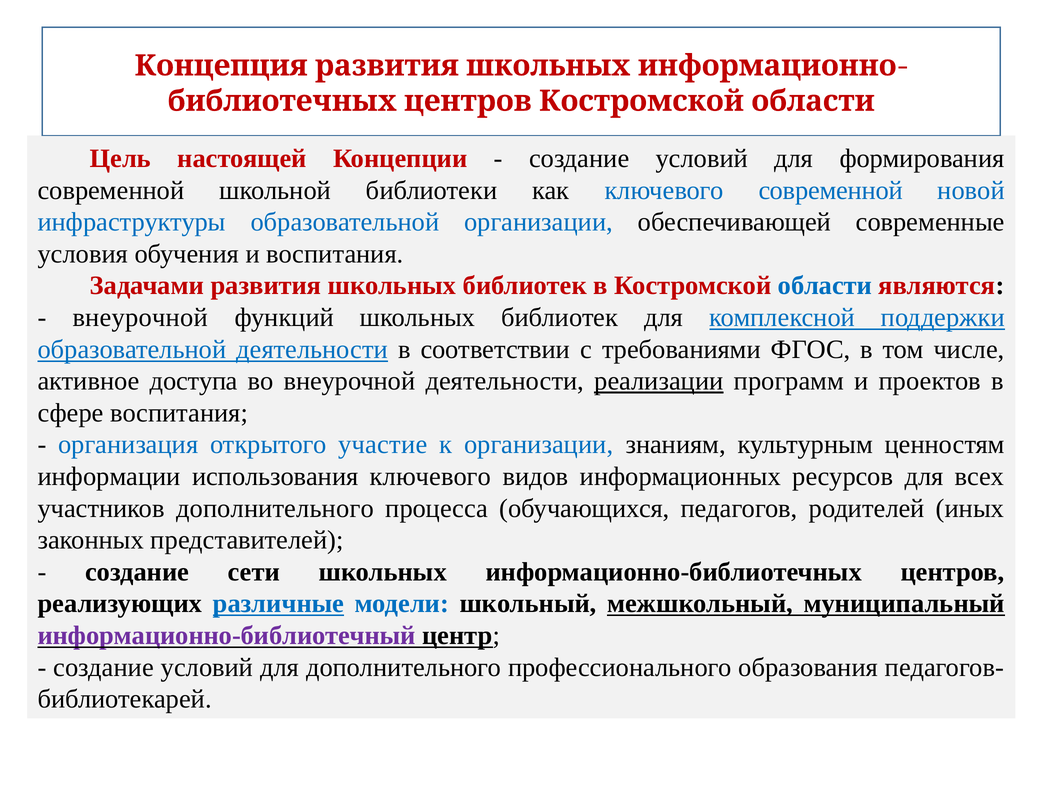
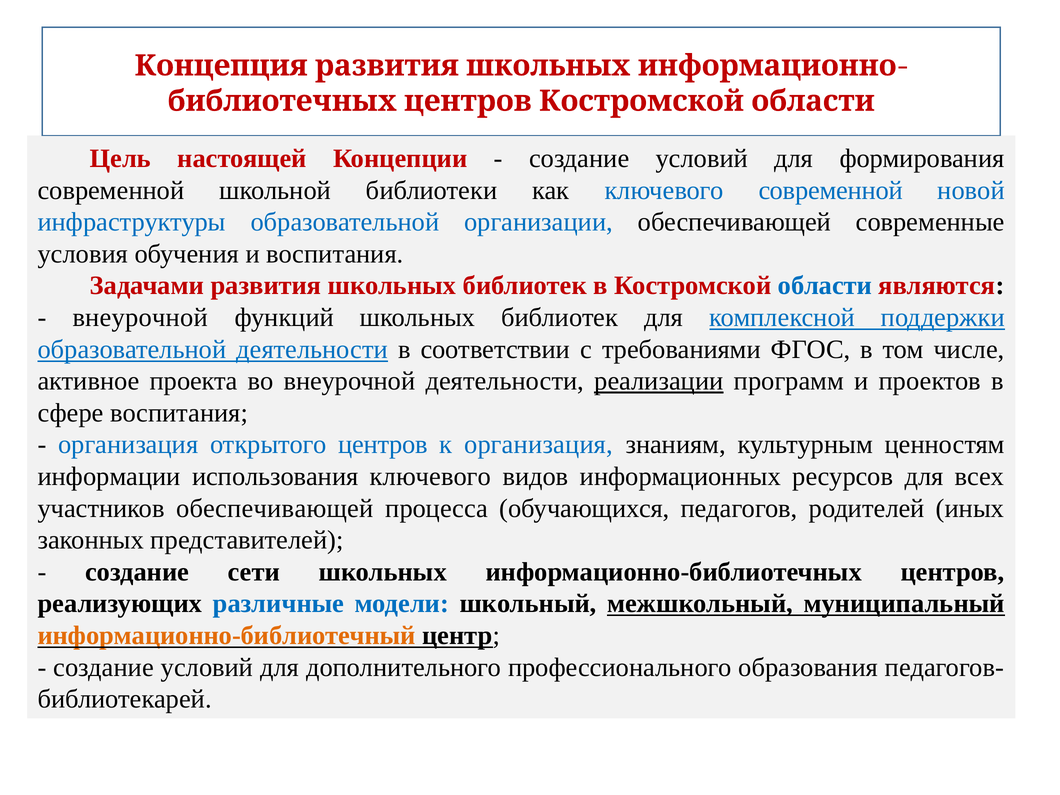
доступа: доступа -> проекта (194, 381)
открытого участие: участие -> центров (383, 445)
к организации: организации -> организация (539, 445)
участников дополнительного: дополнительного -> обеспечивающей (275, 508)
различные underline: present -> none (279, 604)
информационно-библиотечный colour: purple -> orange (227, 636)
